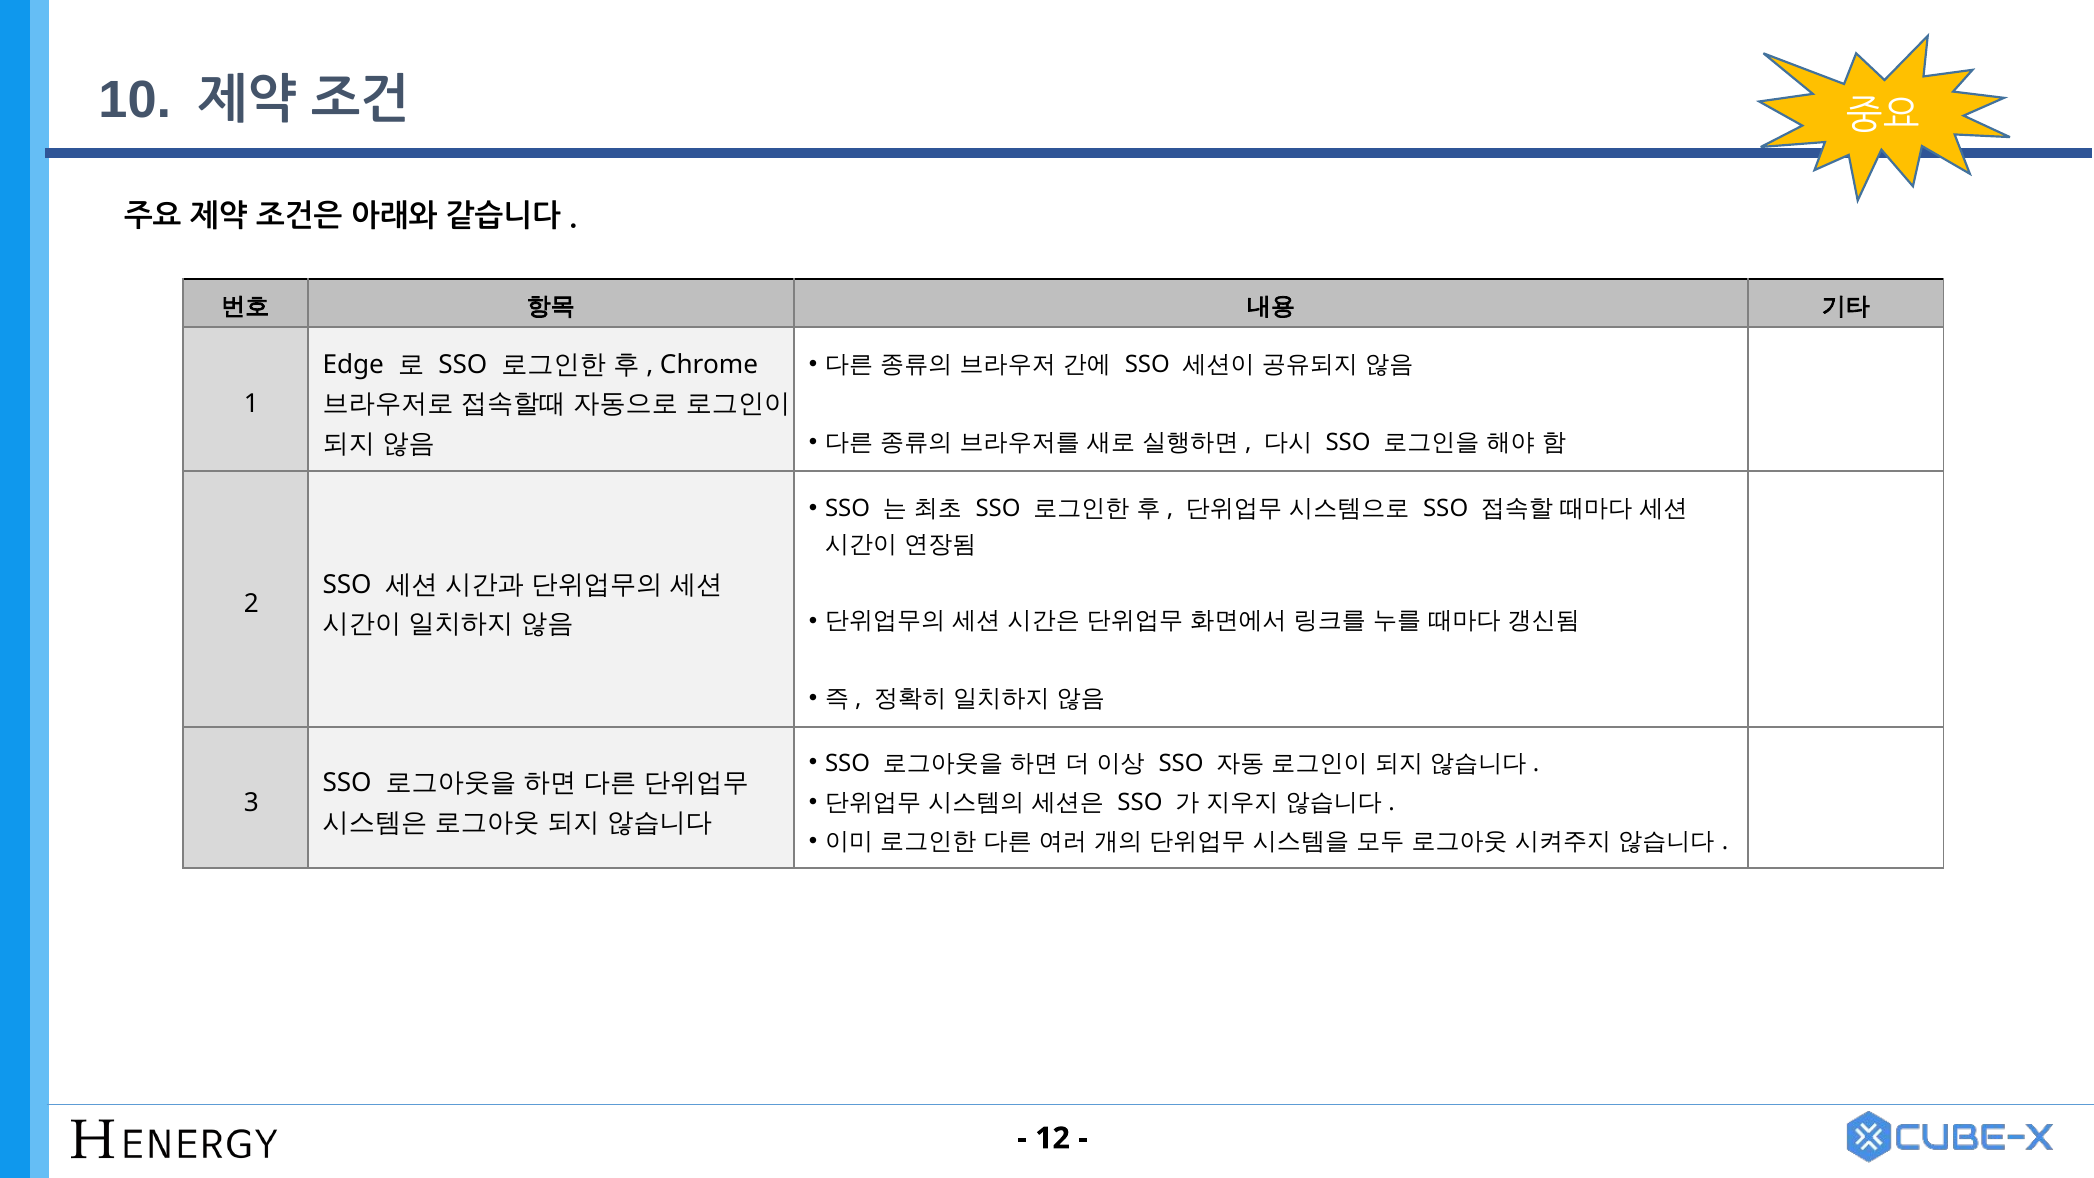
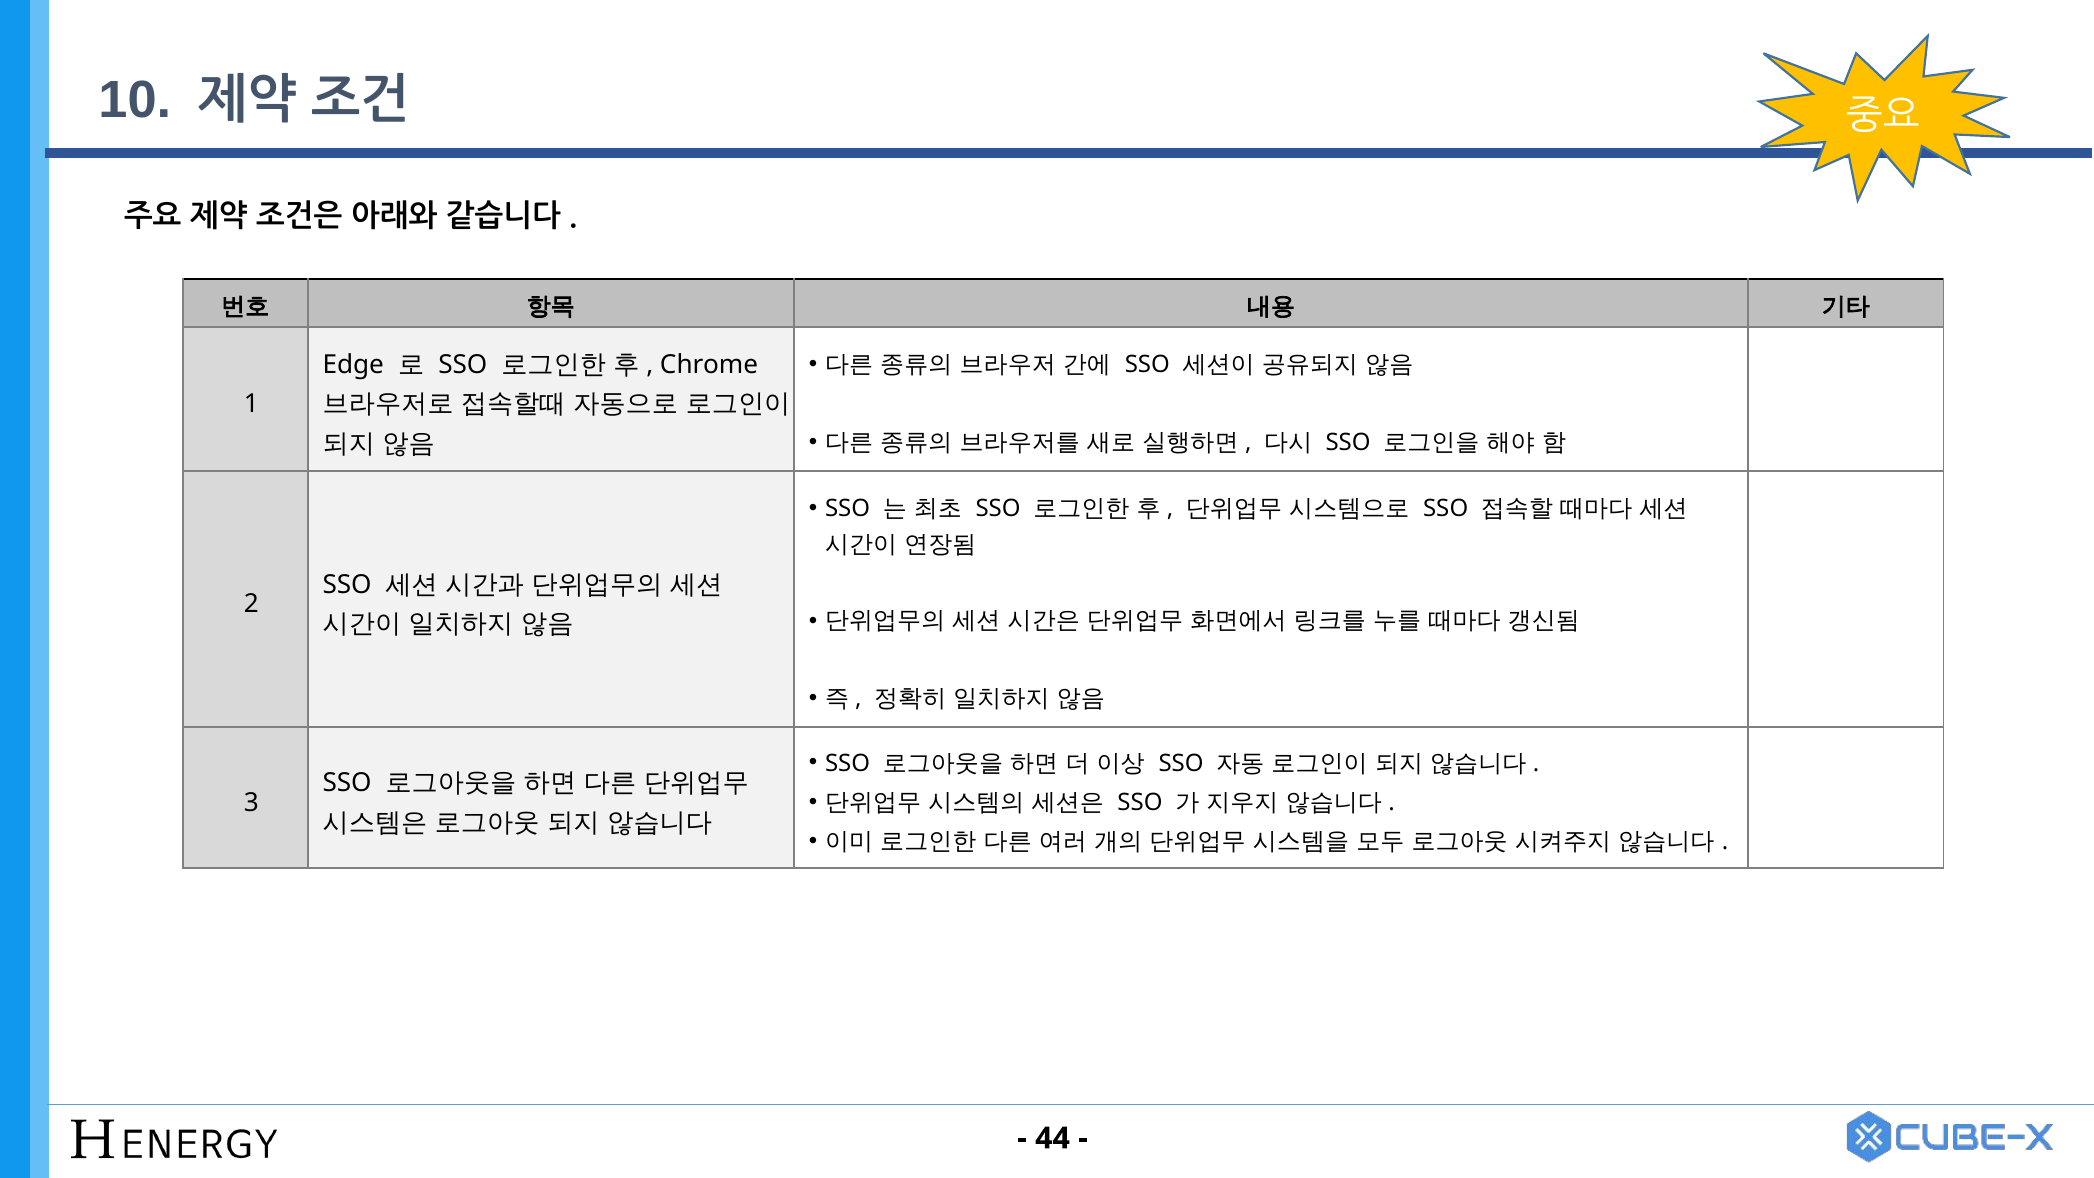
12: 12 -> 44 (1053, 1138)
